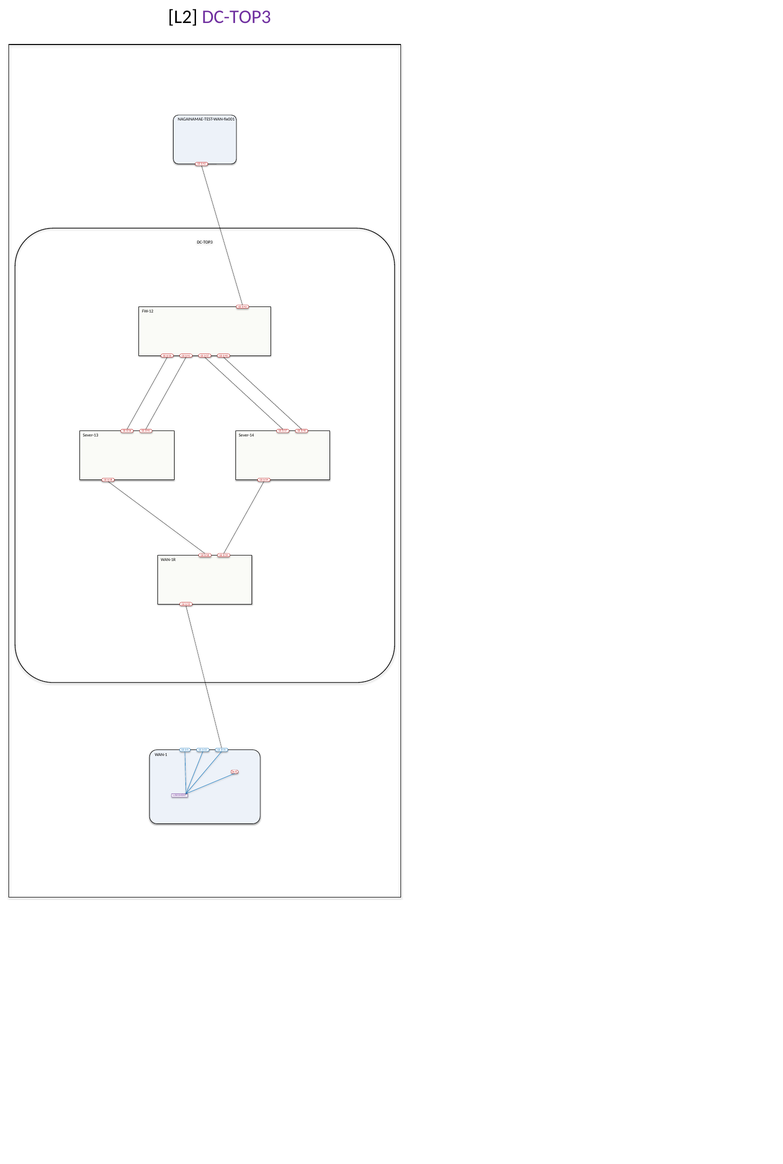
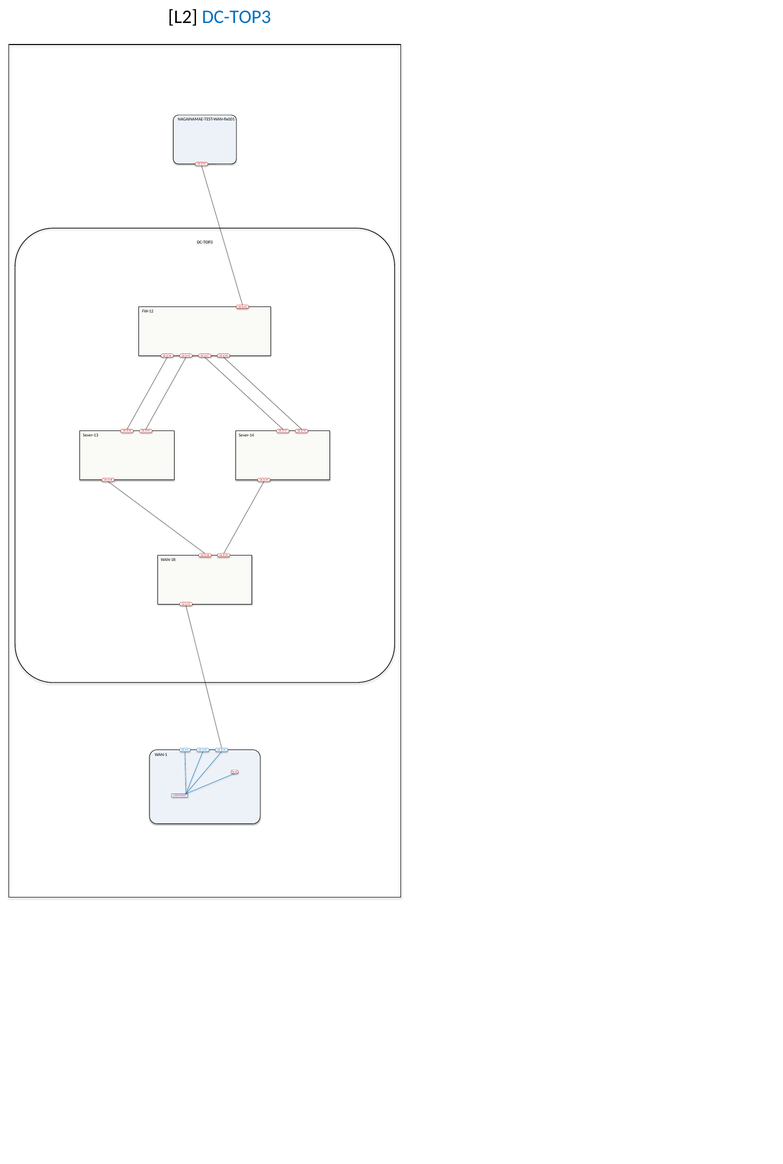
DC-TOP3 colour: purple -> blue (236, 17)
